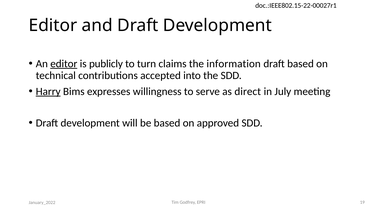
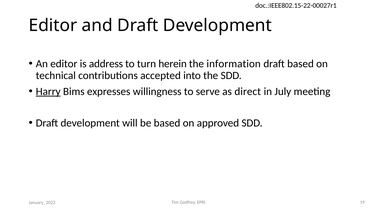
editor underline: present -> none (64, 64)
publicly: publicly -> address (106, 64)
claims: claims -> herein (173, 64)
